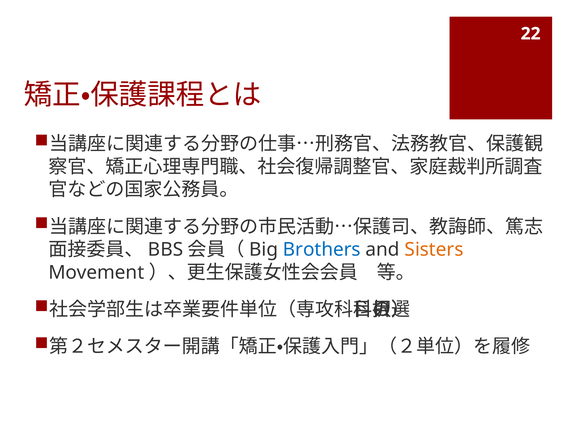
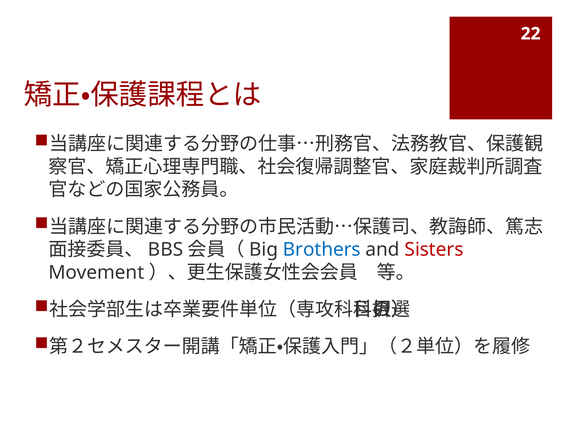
Sisters colour: orange -> red (434, 249)
